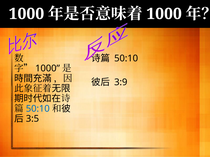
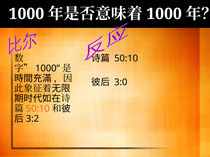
3:9: 3:9 -> 3:0 (121, 82)
50:10 colour: blue -> orange (38, 109)
3:5: 3:5 -> 3:2 (32, 119)
